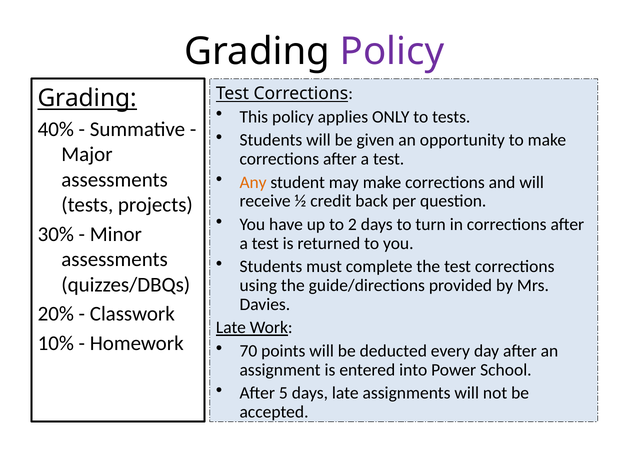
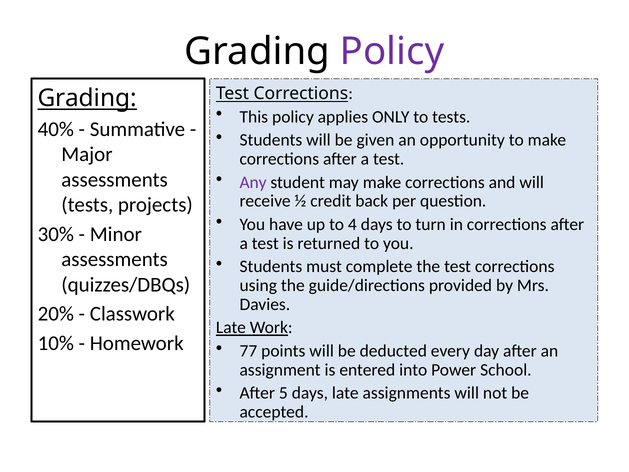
Any colour: orange -> purple (253, 182)
2: 2 -> 4 (352, 224)
70: 70 -> 77 (248, 351)
